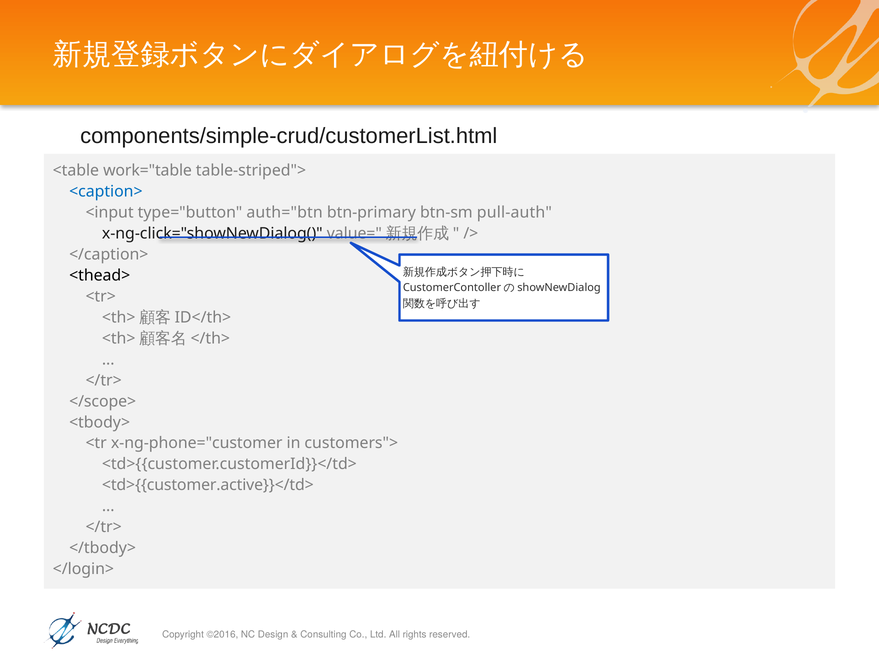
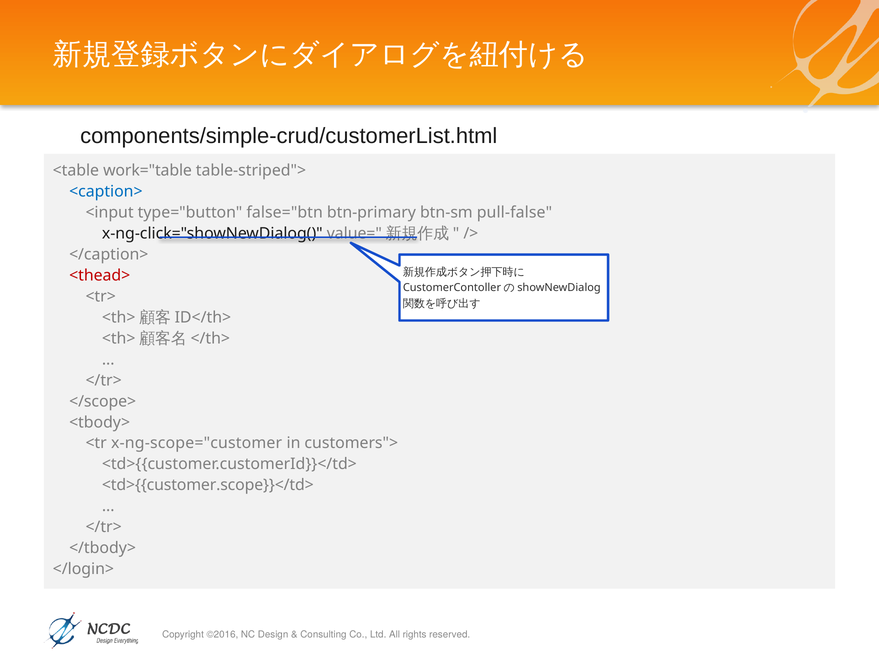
auth="btn: auth="btn -> false="btn (285, 213)
pull-auth: pull-auth -> pull-false (514, 213)
<thead> colour: black -> red (100, 276)
x-ng-phone="customer: x-ng-phone="customer -> x-ng-scope="customer (197, 443)
<td>{{customer.active}}</td>: <td>{{customer.active}}</td> -> <td>{{customer.scope}}</td> (208, 485)
